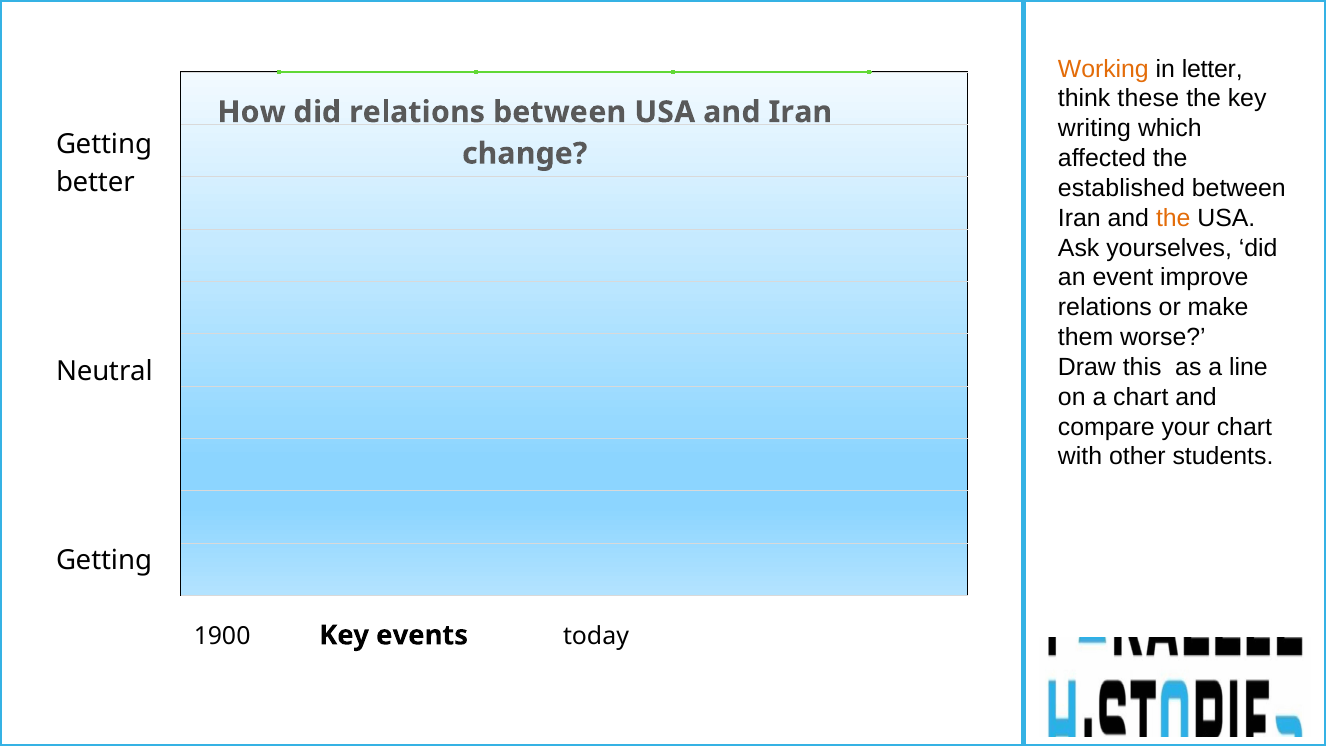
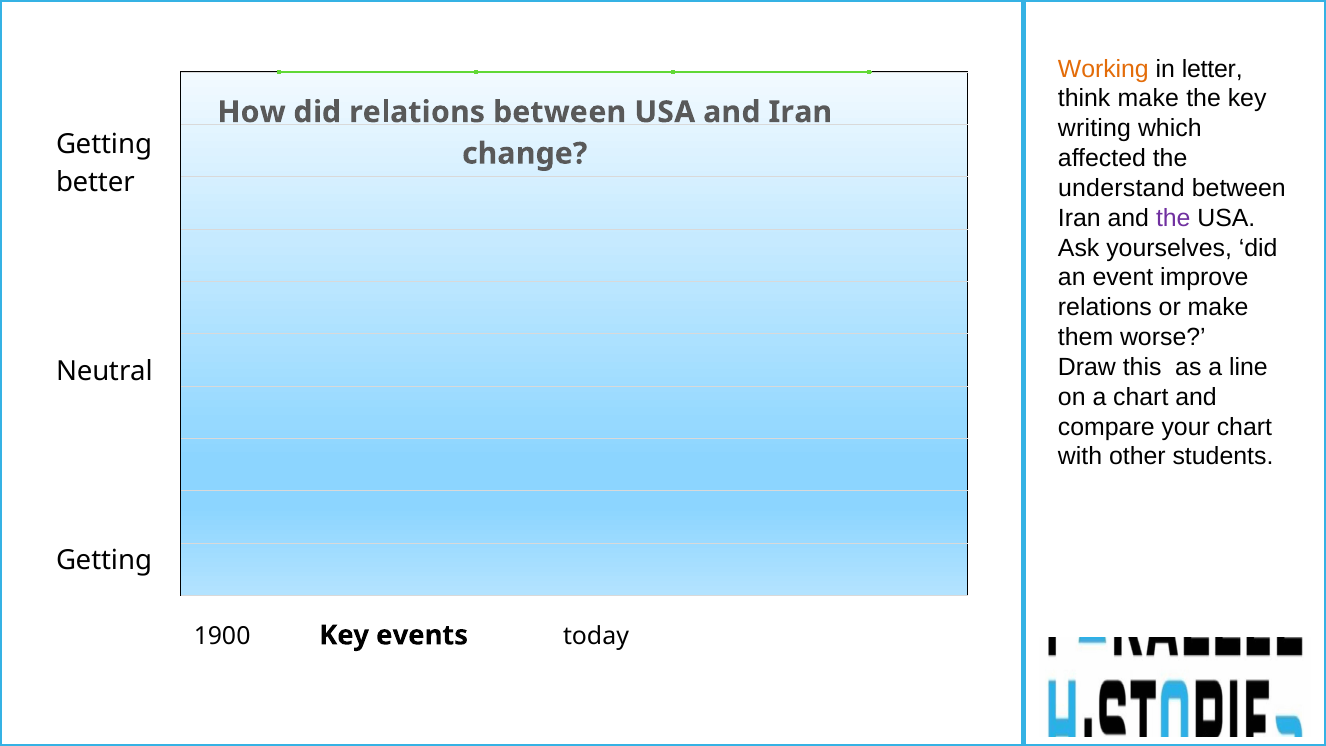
think these: these -> make (1148, 99)
established: established -> understand (1121, 188)
the colour: orange -> purple (1173, 218)
